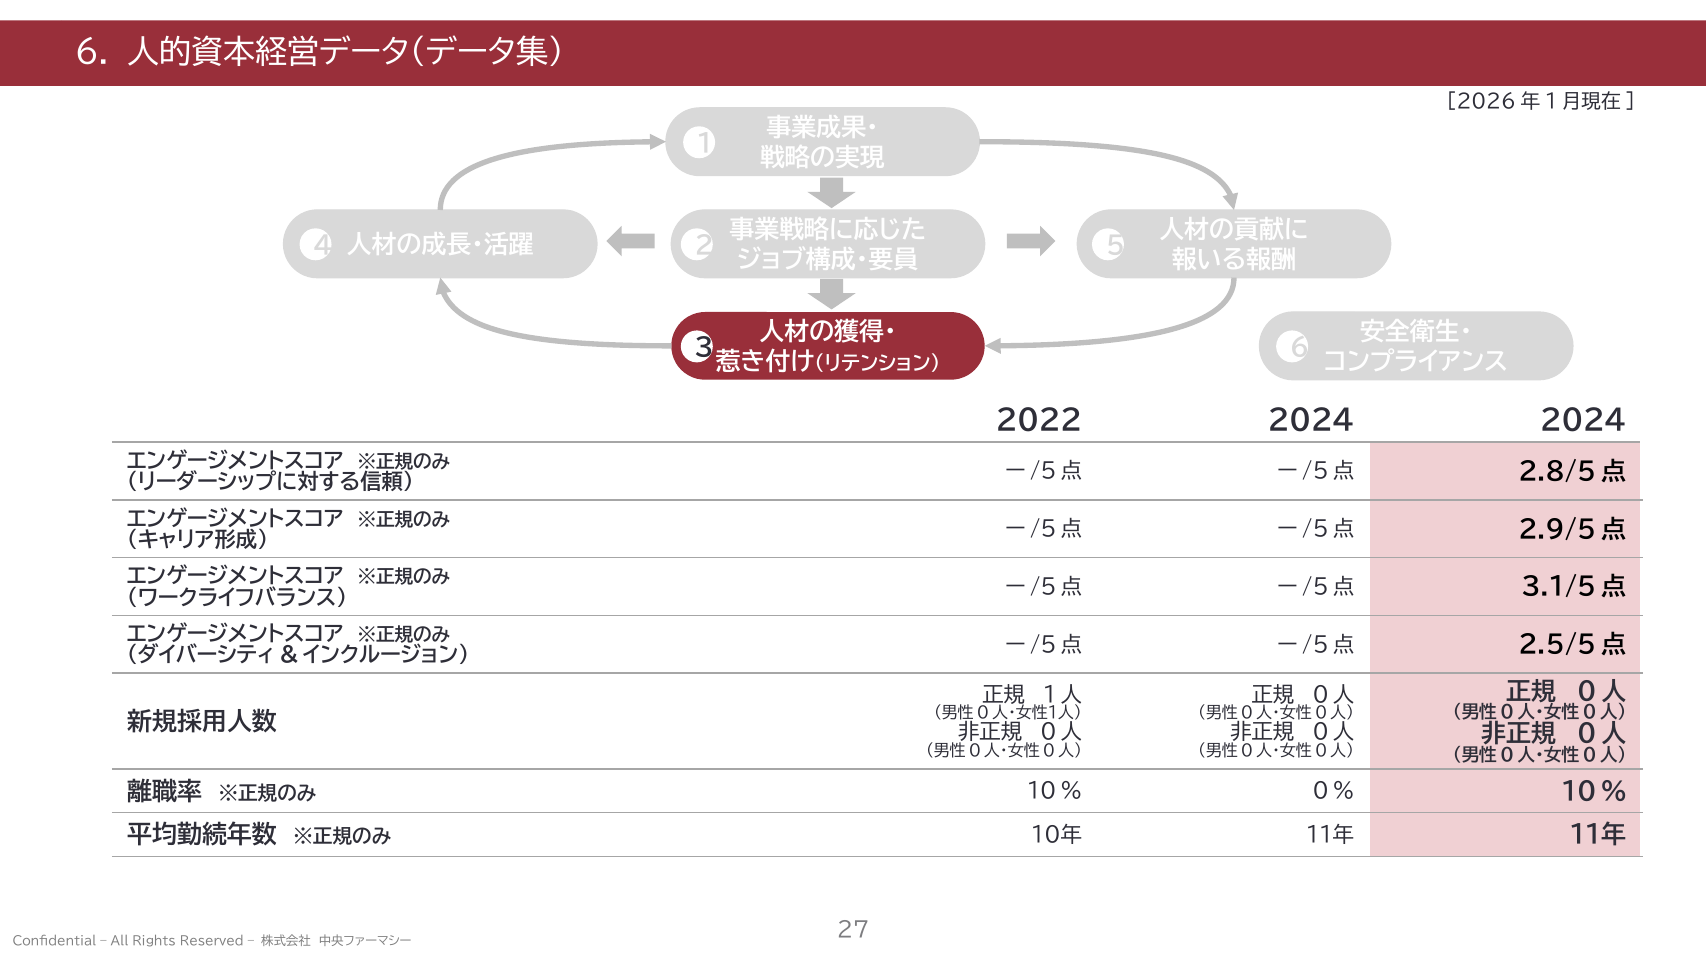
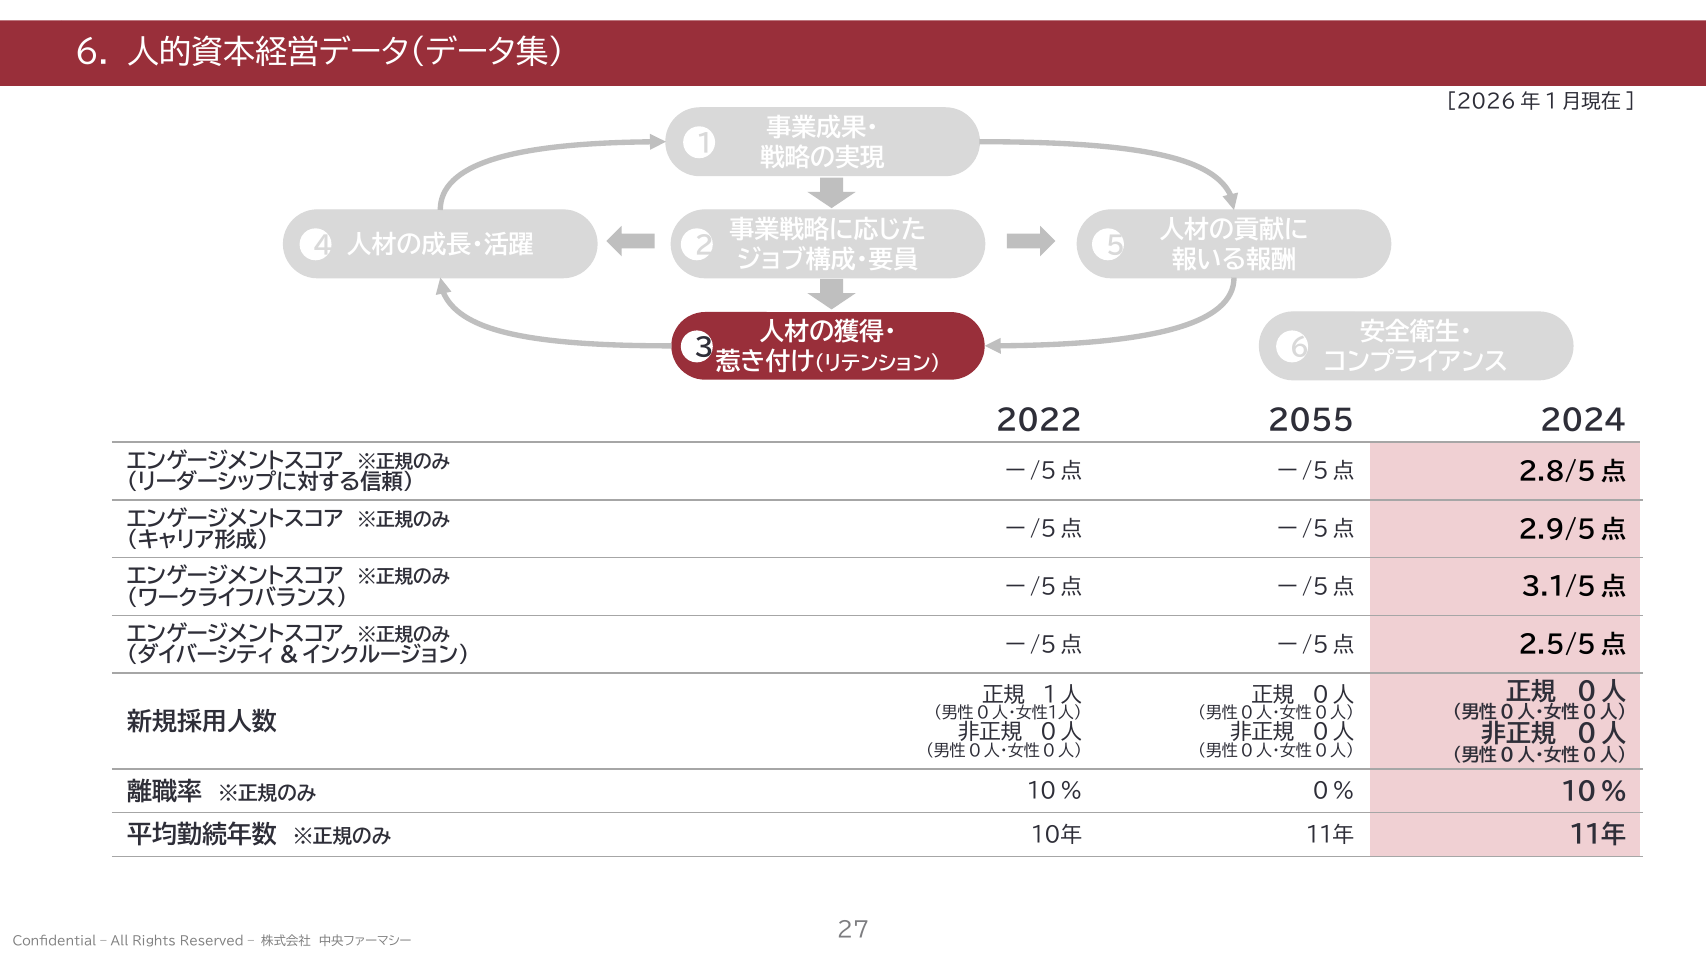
2022 2024: 2024 -> 2055 (1311, 421)
